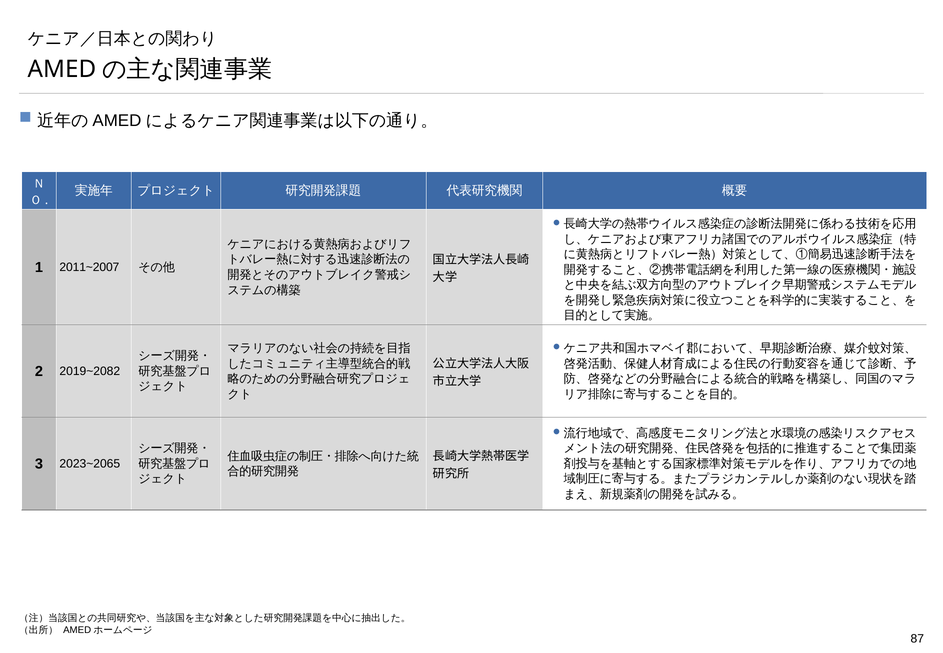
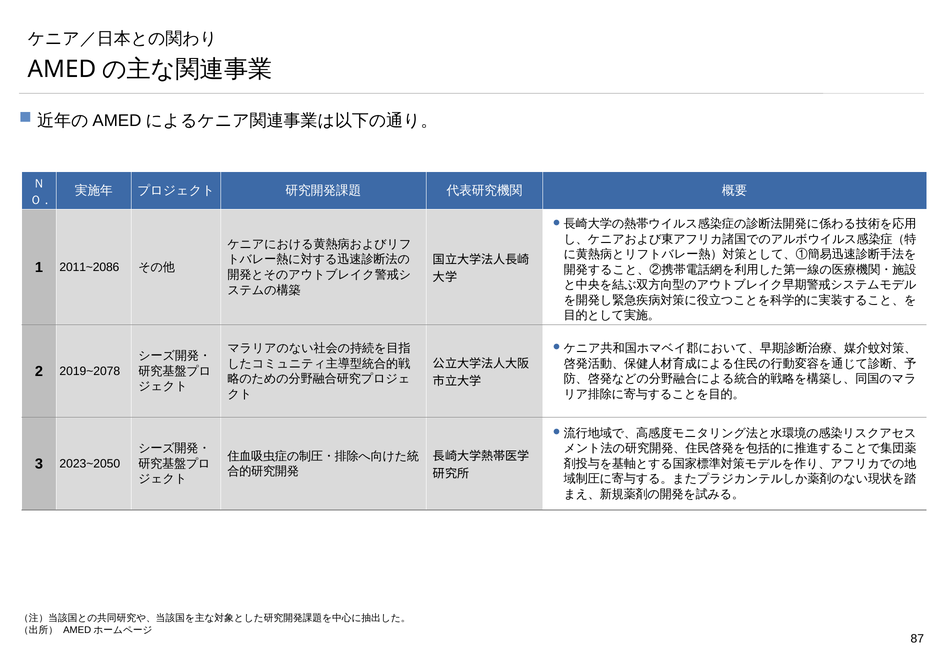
2011~2007: 2011~2007 -> 2011~2086 (89, 267)
2019~2082: 2019~2082 -> 2019~2078 (90, 371)
2023~2065: 2023~2065 -> 2023~2050 (90, 464)
